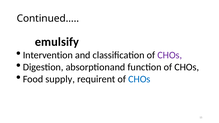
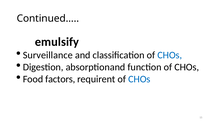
Intervention: Intervention -> Surveillance (48, 55)
CHOs colour: purple -> blue (170, 55)
supply: supply -> factors (60, 79)
